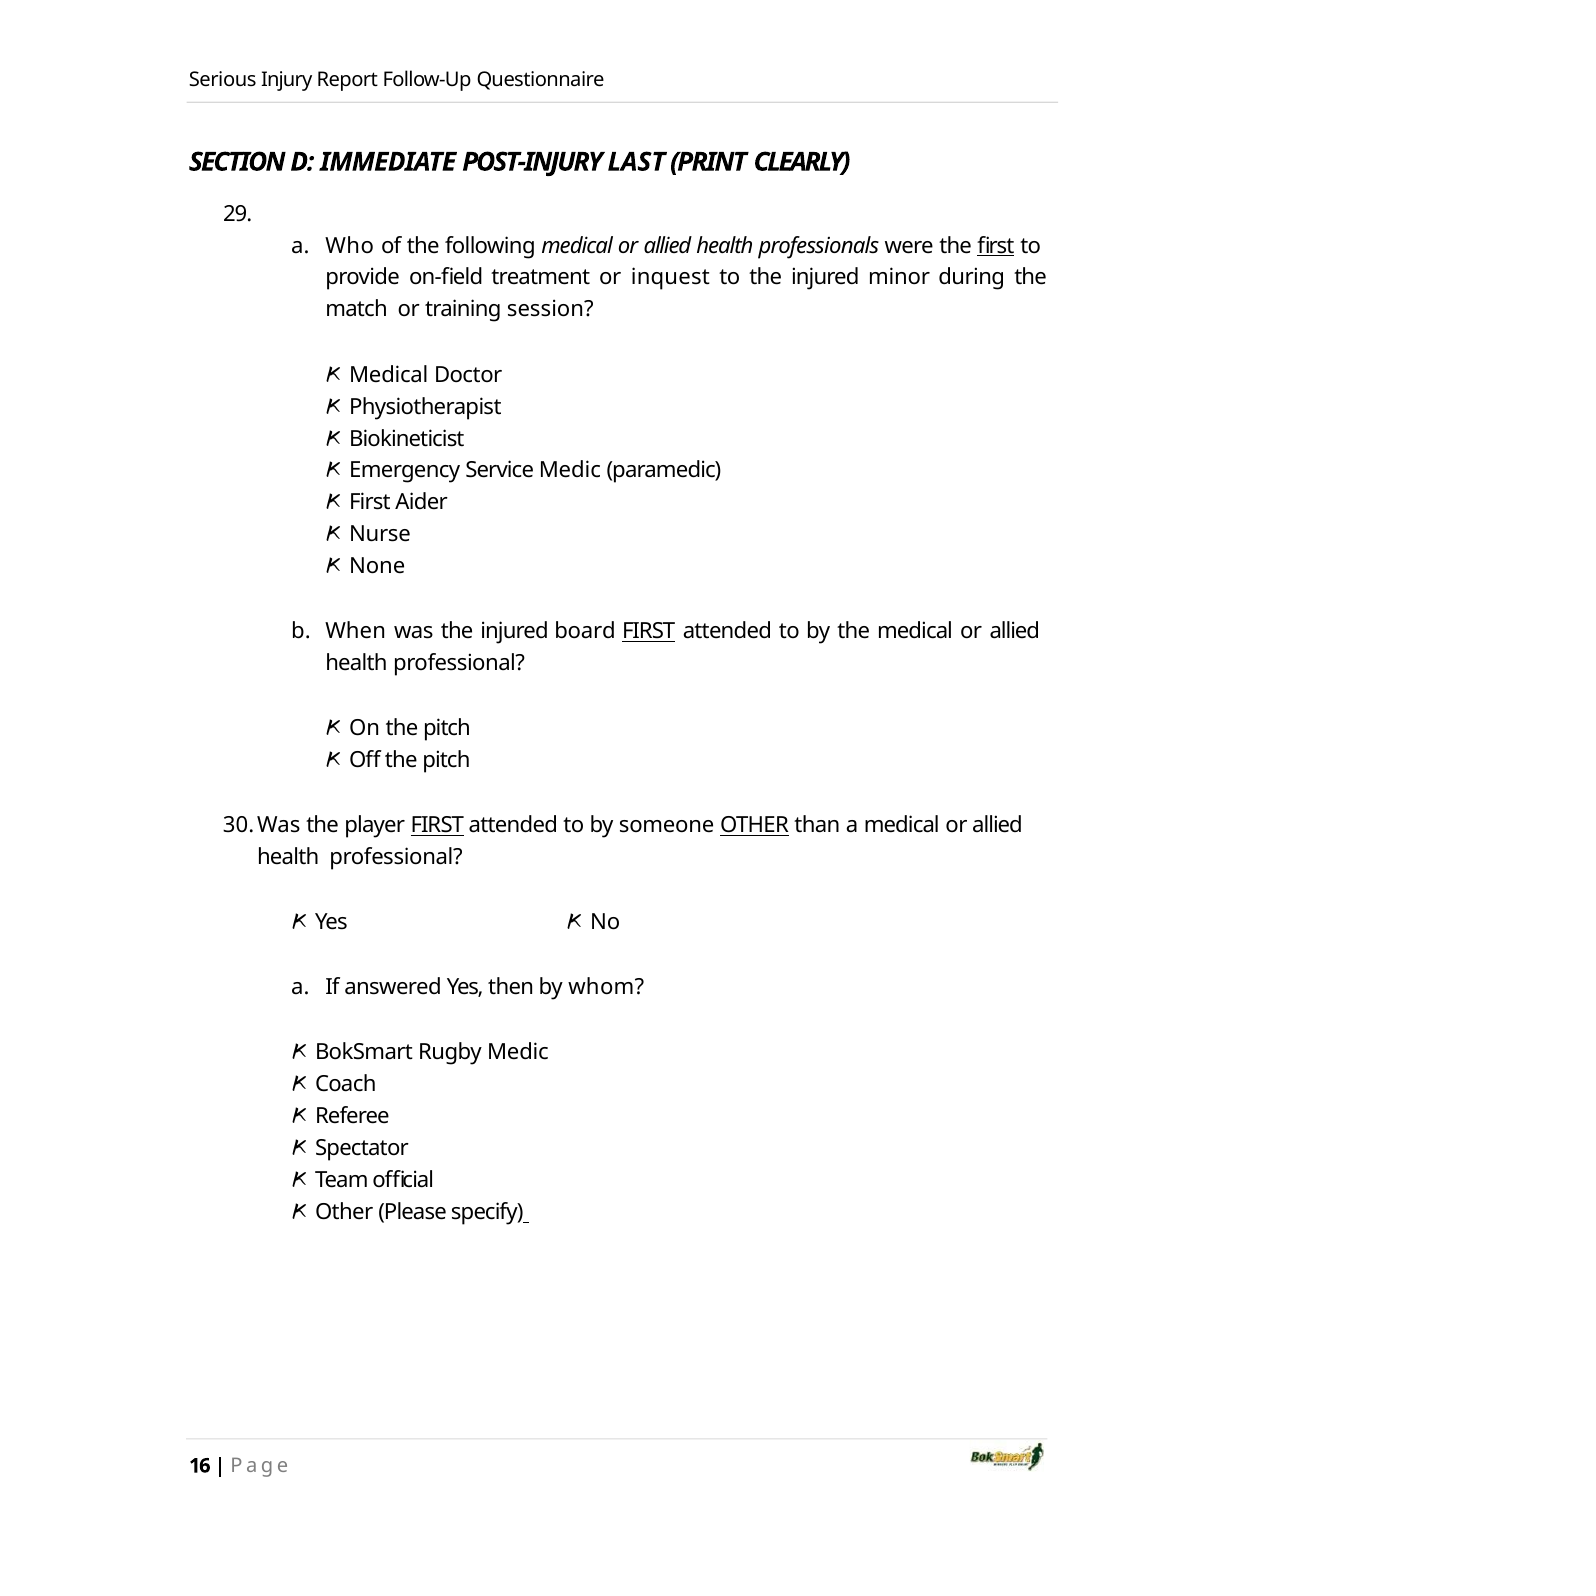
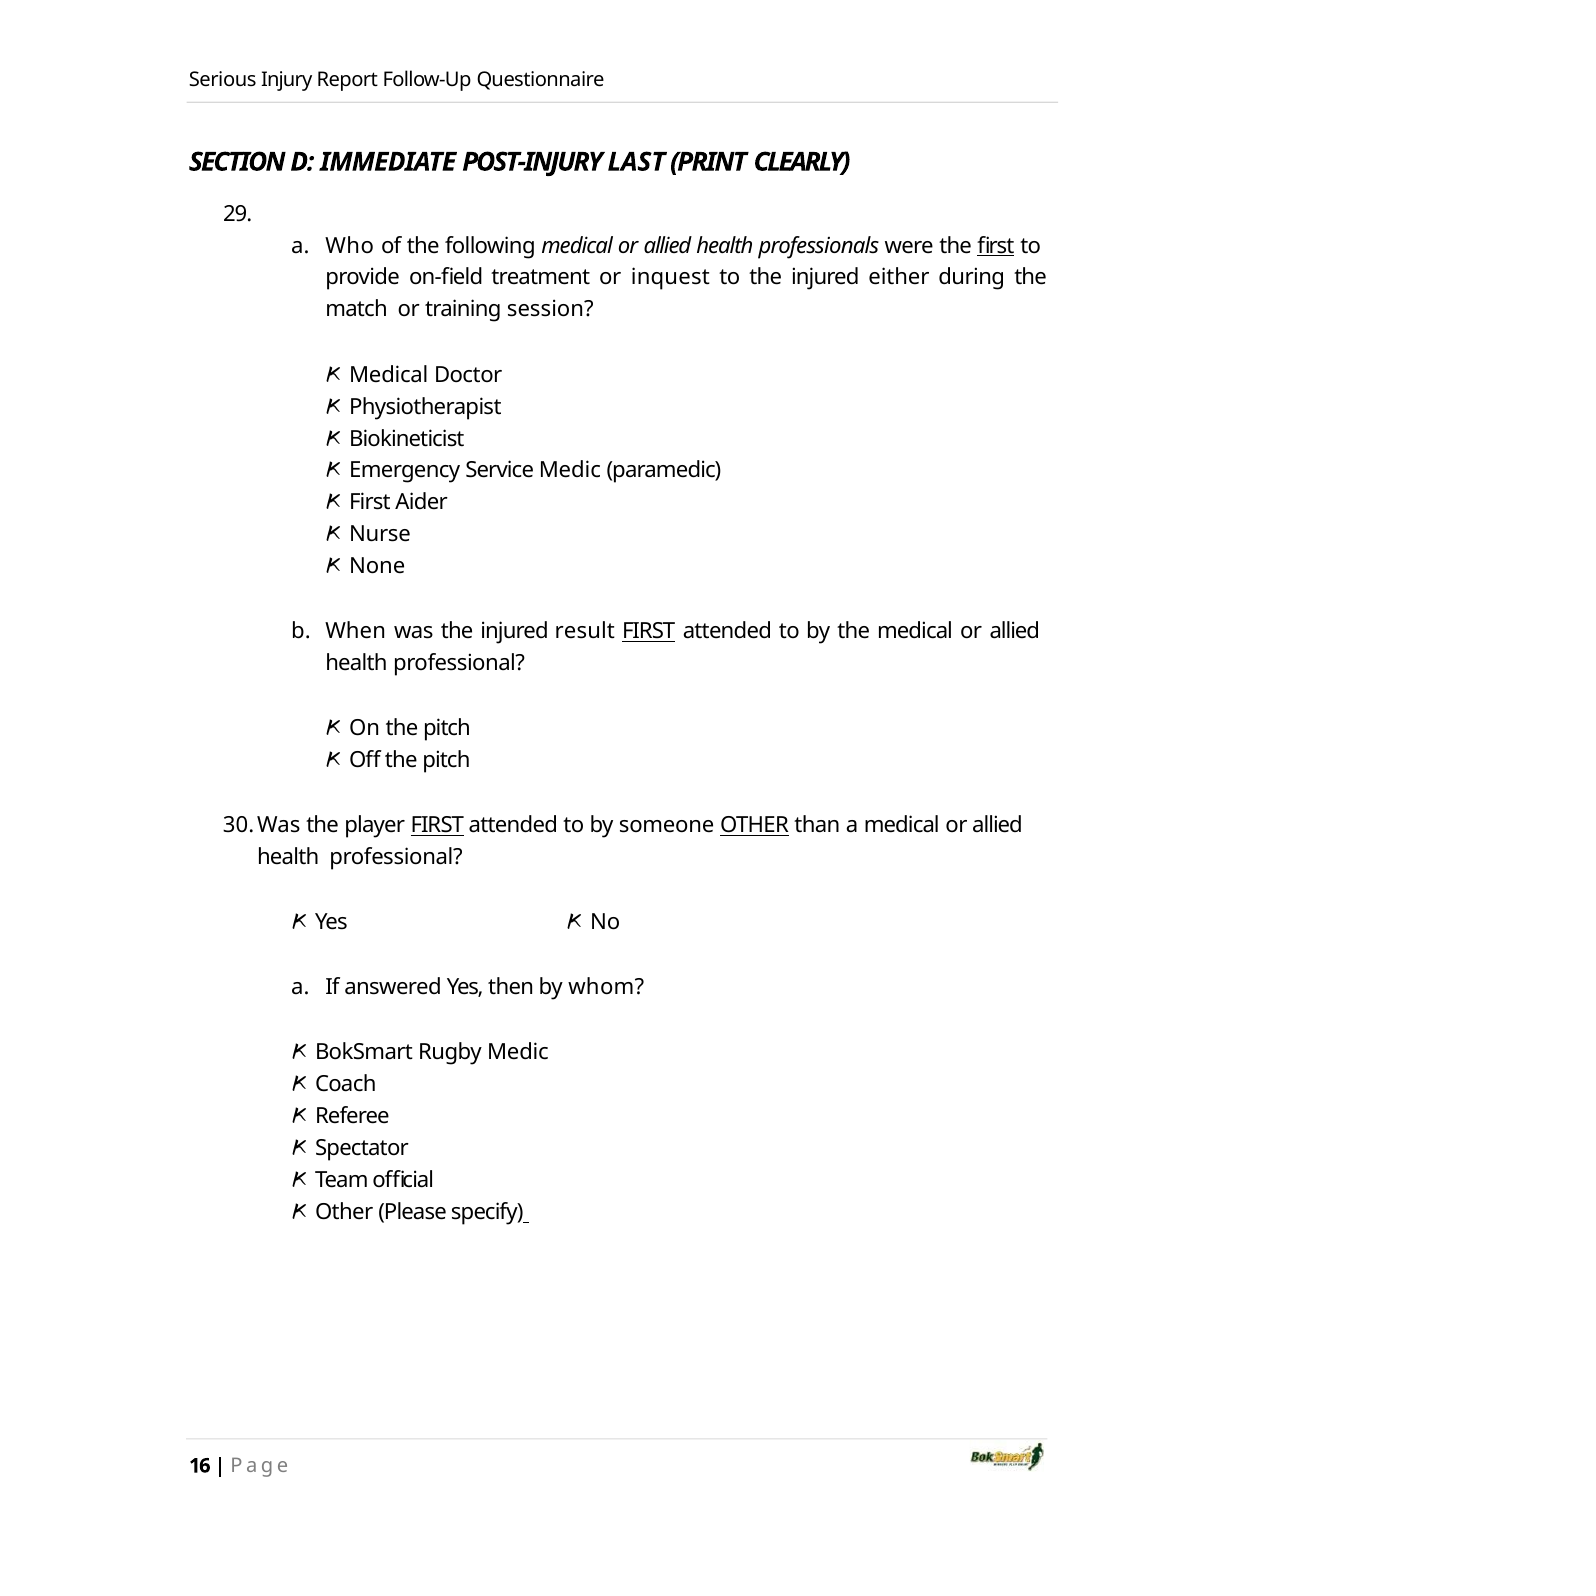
minor: minor -> either (899, 278)
board: board -> result (585, 631)
